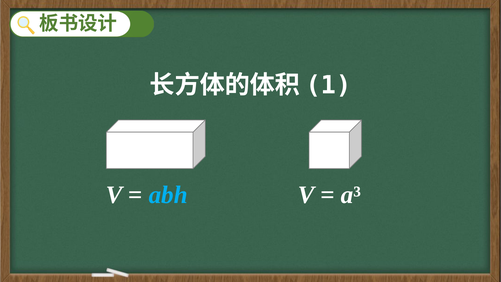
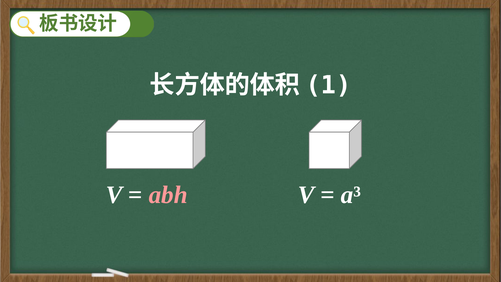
abh colour: light blue -> pink (168, 195)
